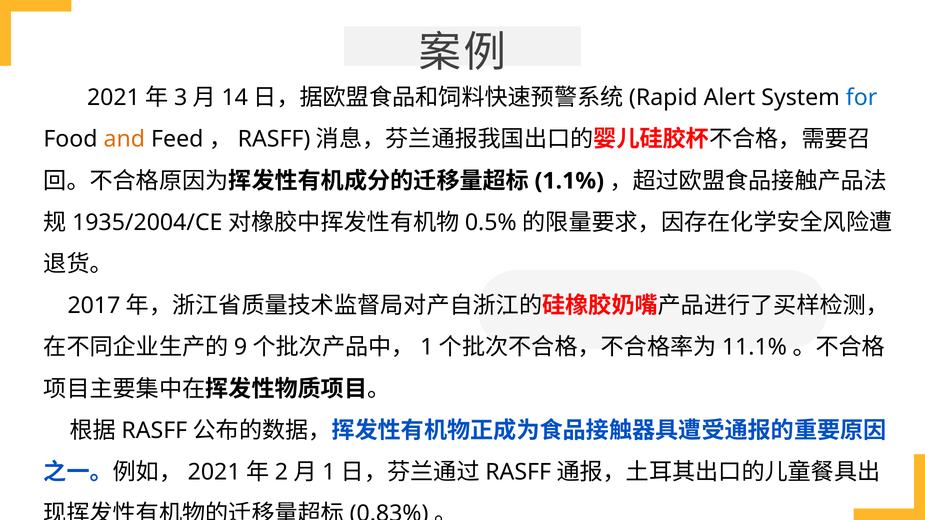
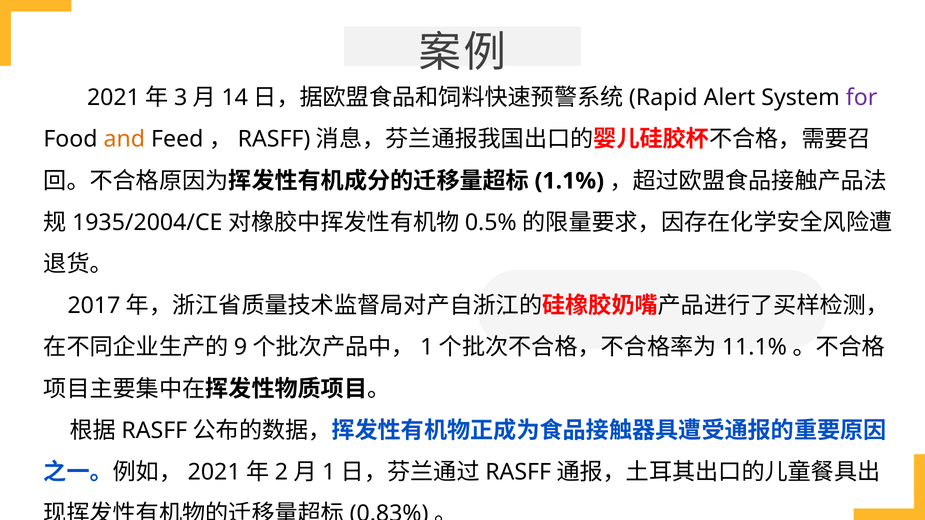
for colour: blue -> purple (862, 98)
